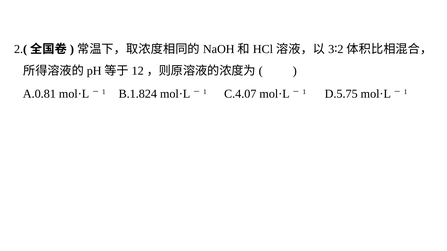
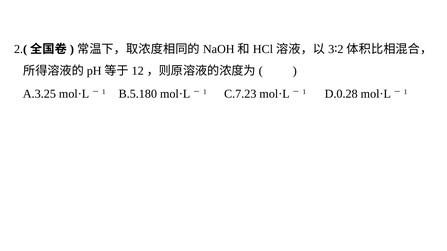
A.0.81: A.0.81 -> A.3.25 (39, 94)
B.1.824: B.1.824 -> B.5.180 (138, 94)
C.4.07: C.4.07 -> C.7.23 (240, 94)
D.5.75: D.5.75 -> D.0.28 (341, 94)
